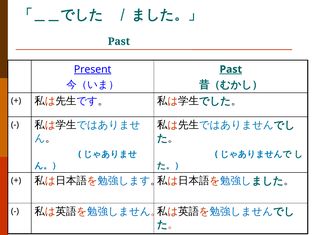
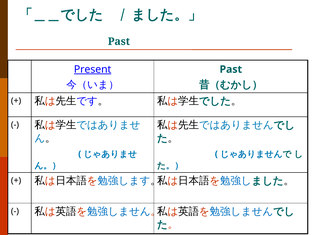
Past underline: present -> none (231, 69)
